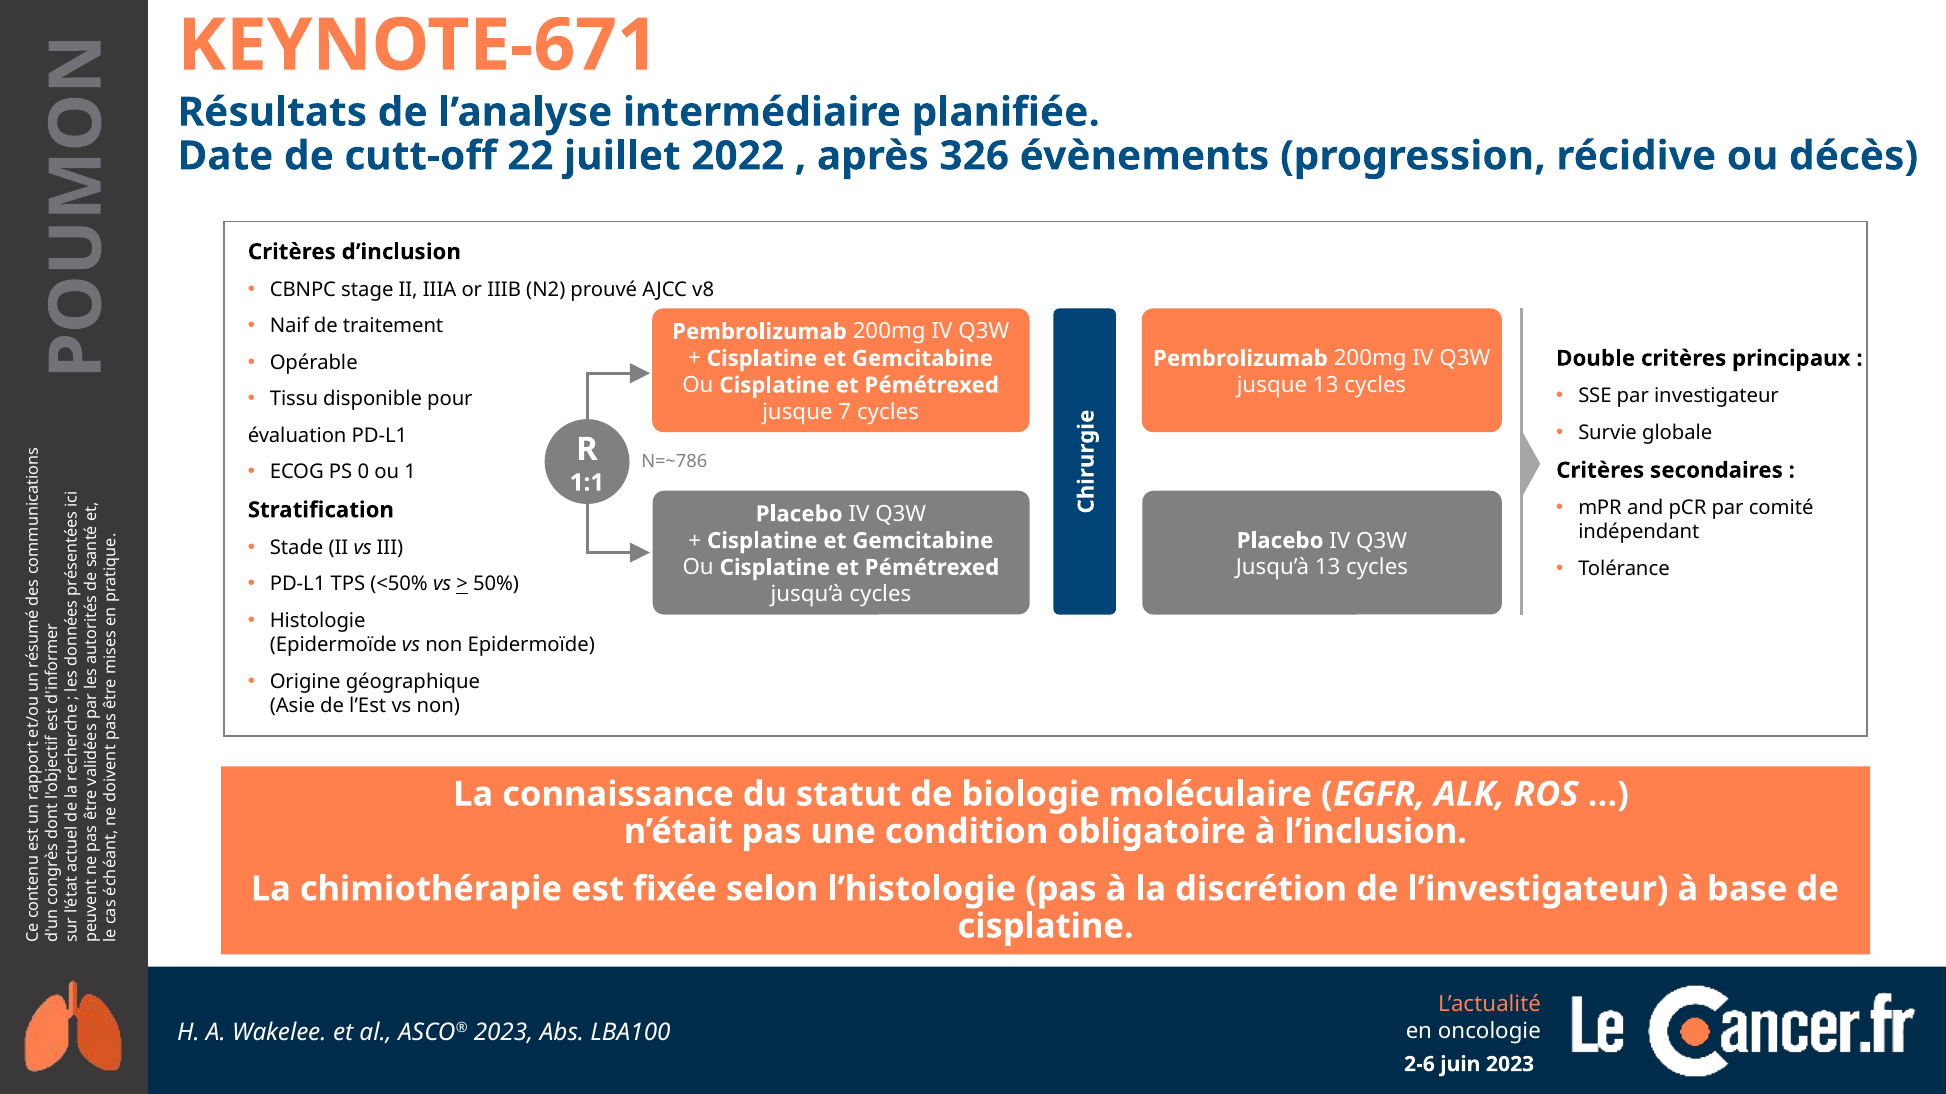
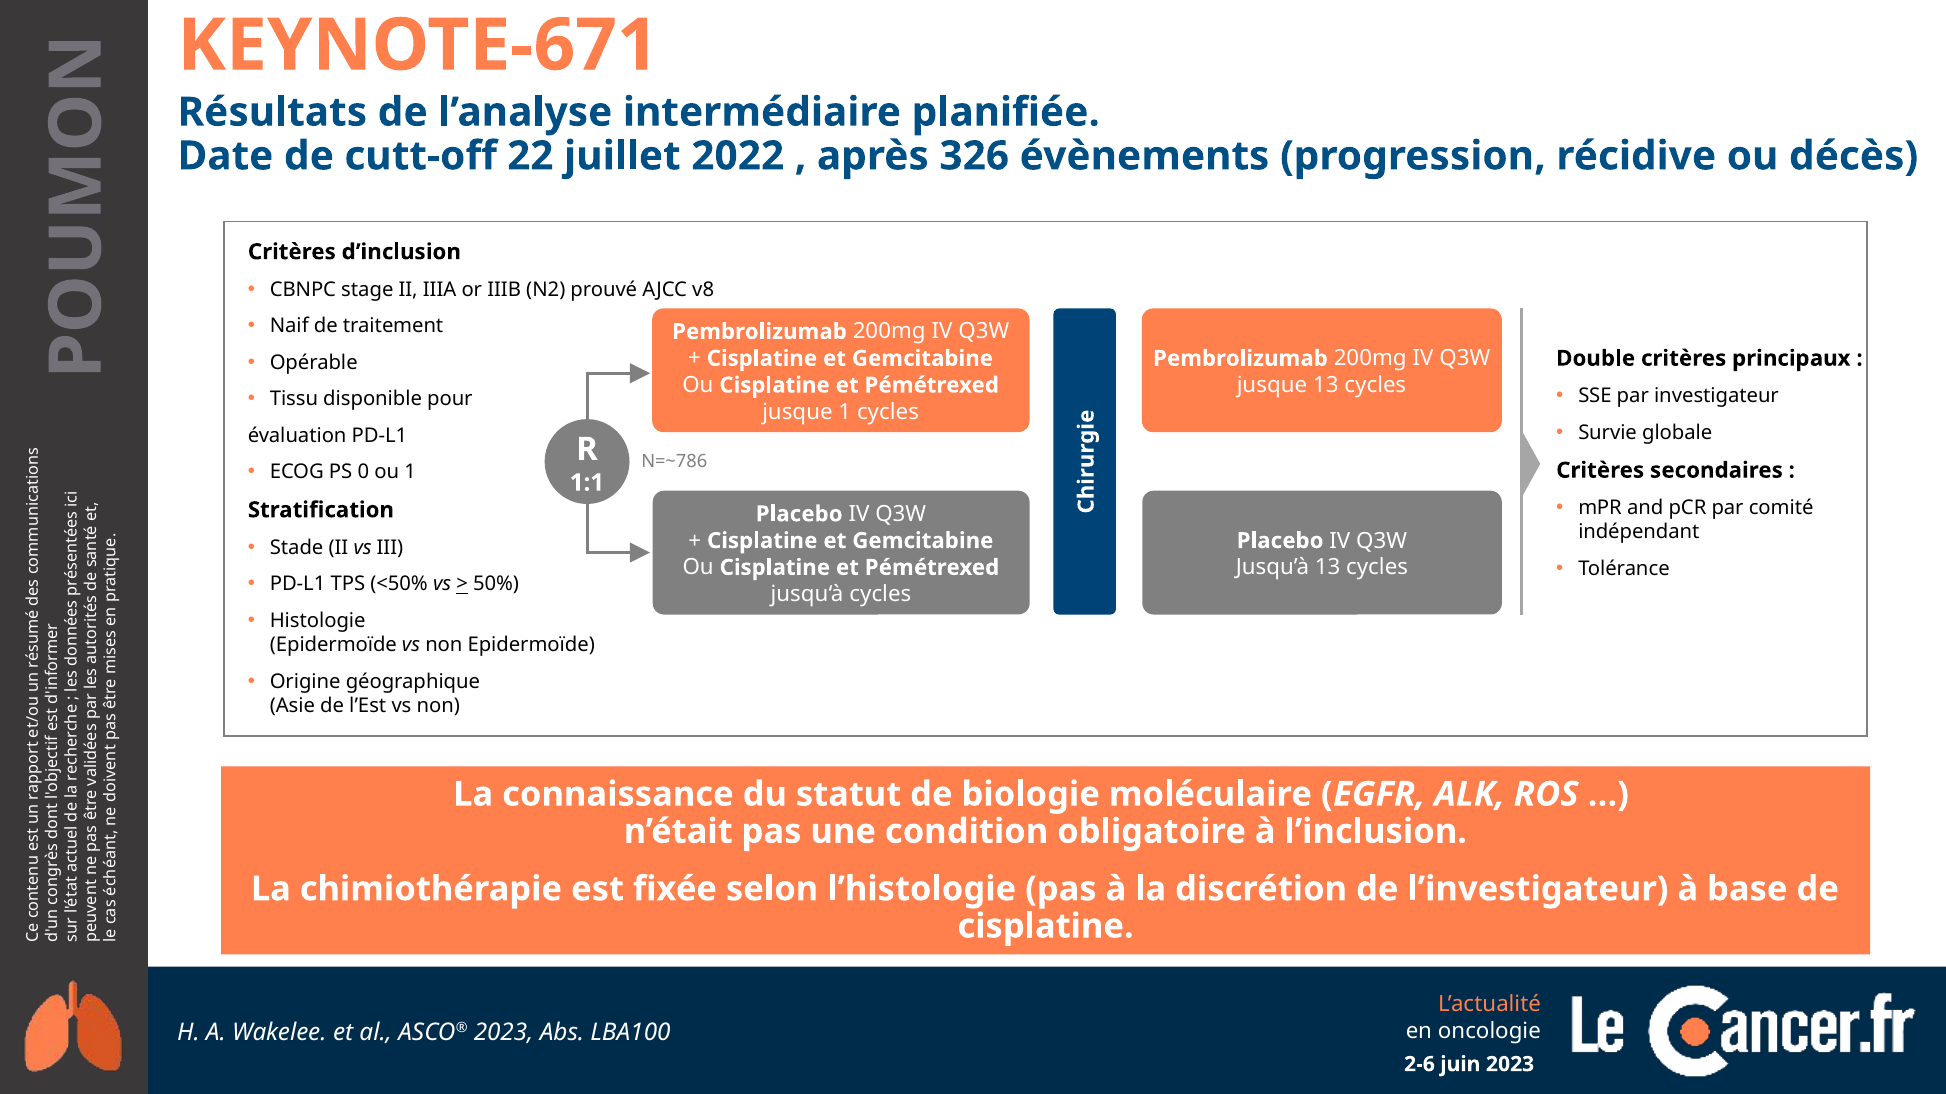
jusque 7: 7 -> 1 (845, 412)
